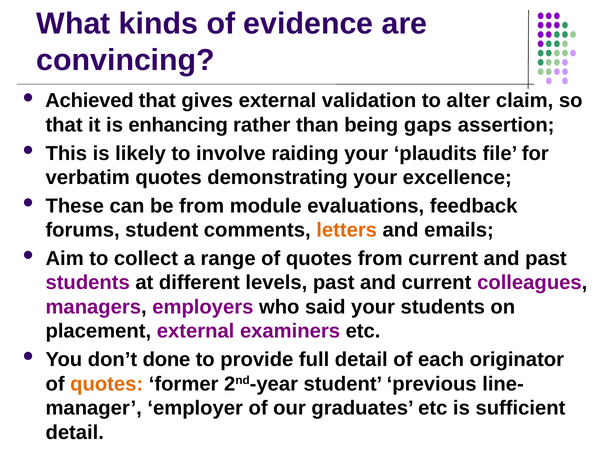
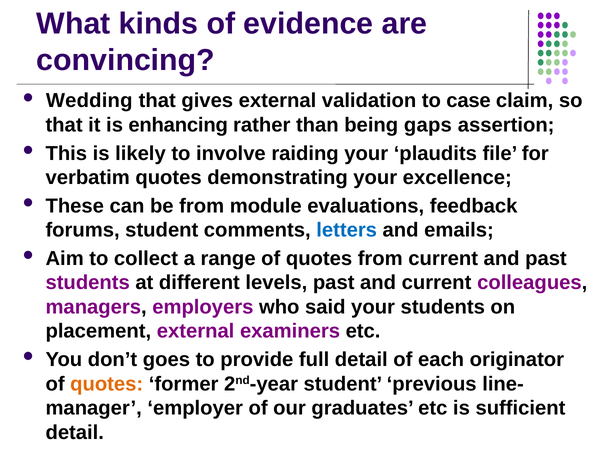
Achieved: Achieved -> Wedding (89, 101)
alter: alter -> case (469, 101)
letters colour: orange -> blue (347, 230)
done: done -> goes (166, 360)
